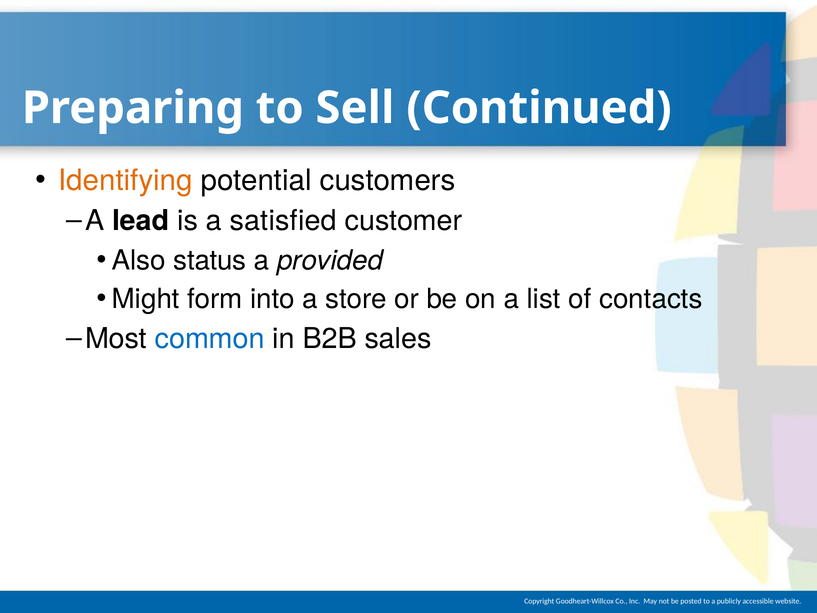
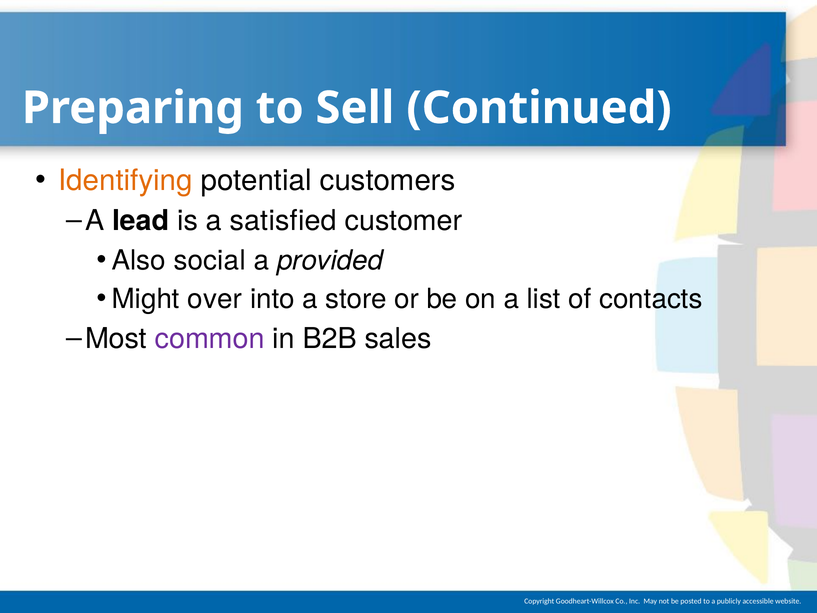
status: status -> social (210, 260)
form: form -> over (215, 299)
common colour: blue -> purple (210, 339)
